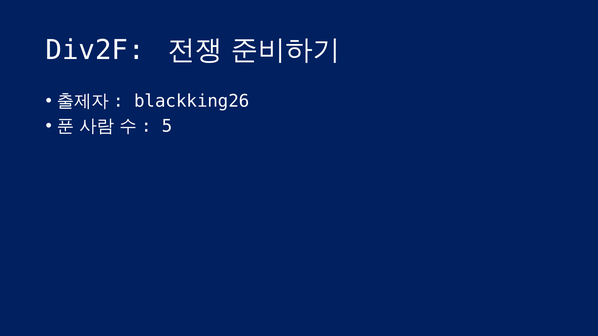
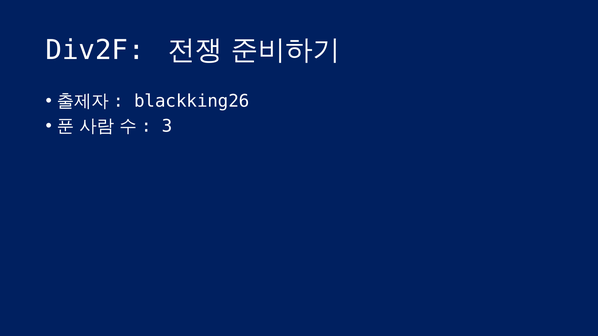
5: 5 -> 3 (167, 126)
